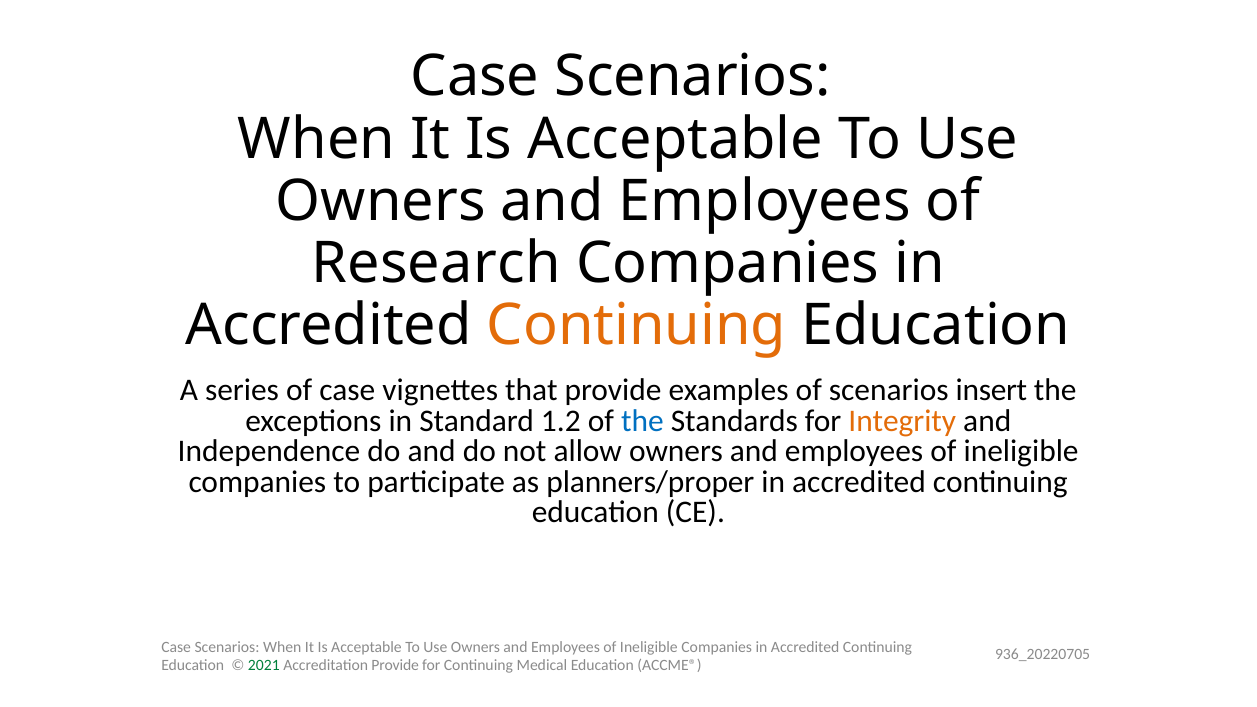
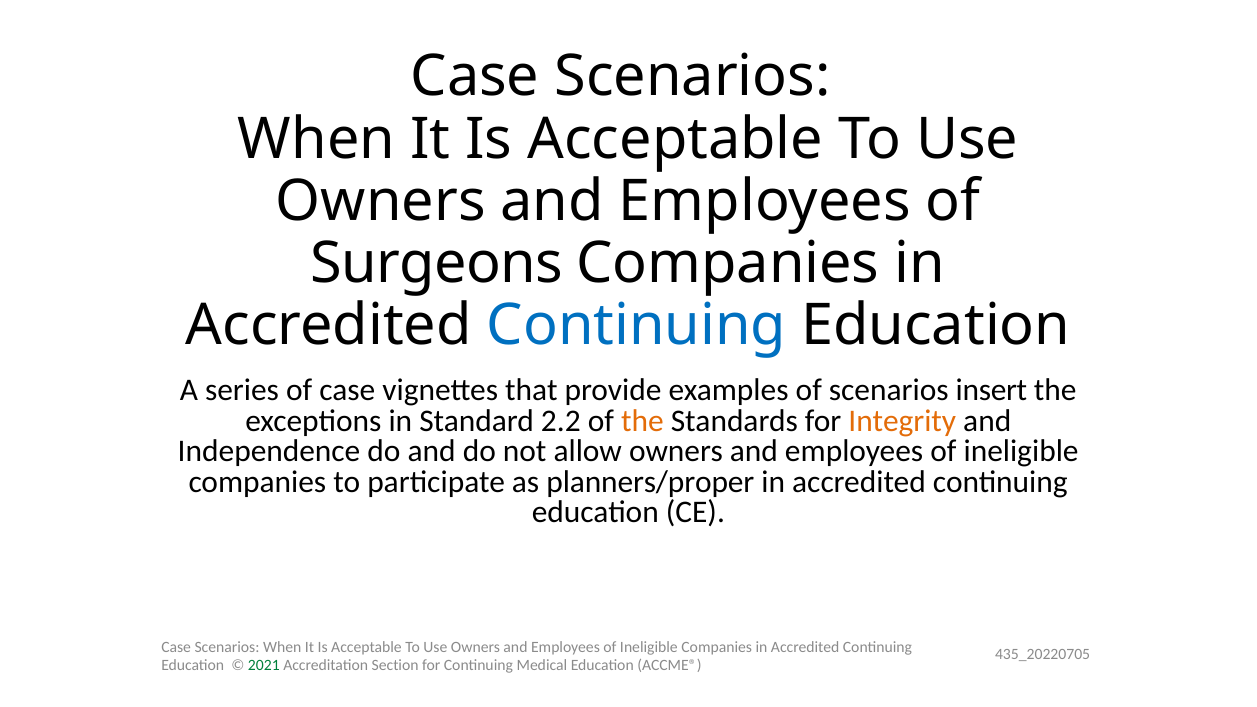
Research: Research -> Surgeons (436, 263)
Continuing colour: orange -> blue (637, 326)
1.2: 1.2 -> 2.2 (561, 421)
the colour: blue -> orange (642, 421)
936_20220705: 936_20220705 -> 435_20220705 (1043, 654)
Accreditation Provide: Provide -> Section (395, 666)
